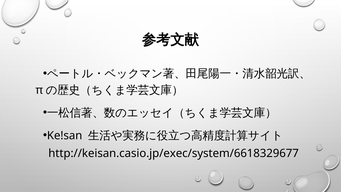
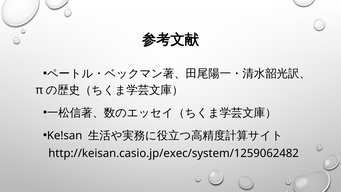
http://keisan.casio.jp/exec/system/6618329677: http://keisan.casio.jp/exec/system/6618329677 -> http://keisan.casio.jp/exec/system/1259062482 (174, 153)
